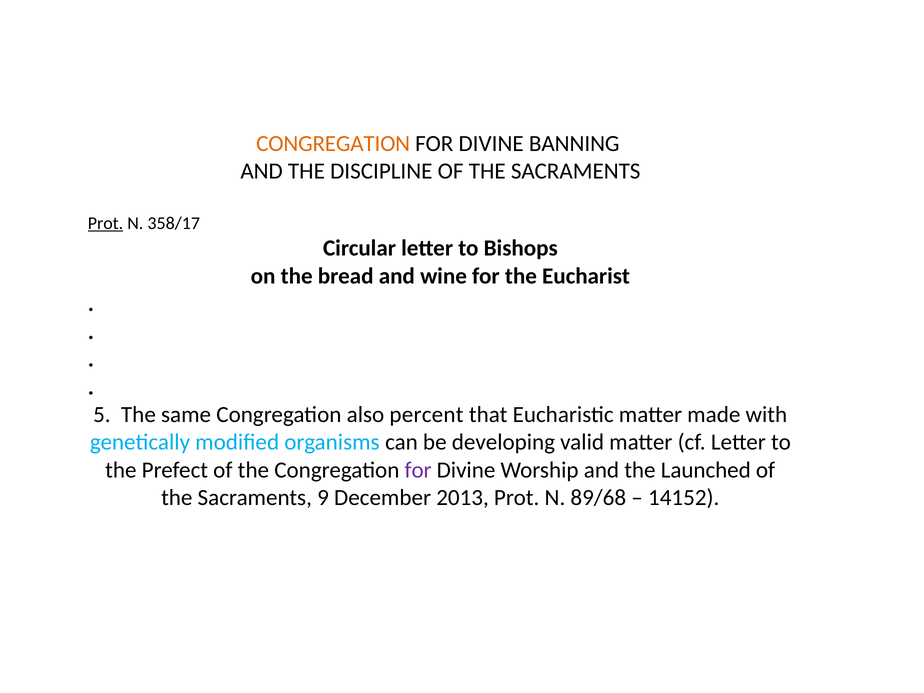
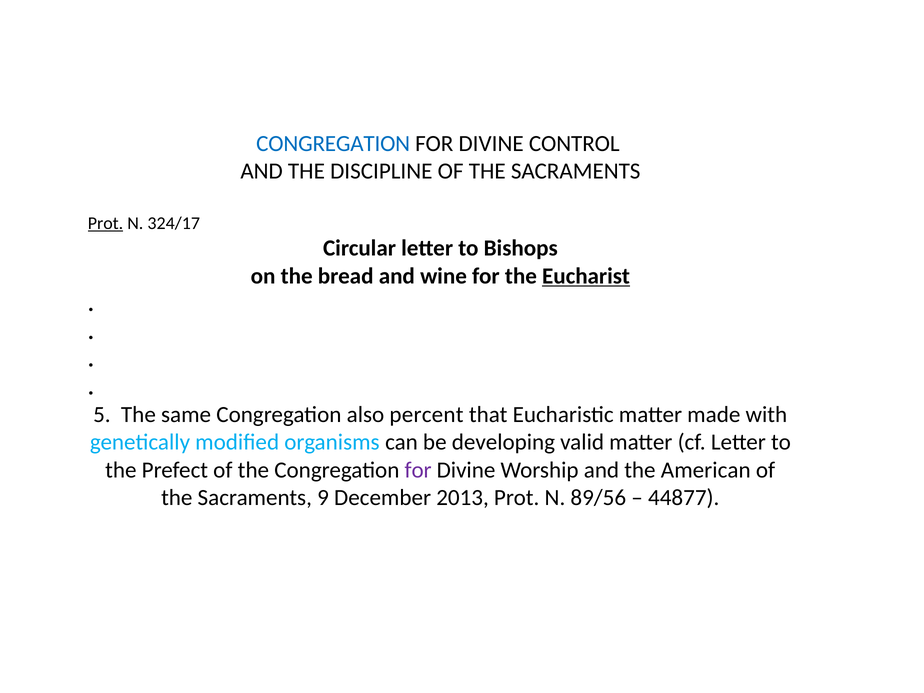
CONGREGATION colour: orange -> blue (333, 144)
BANNING: BANNING -> CONTROL (574, 144)
358/17: 358/17 -> 324/17 (174, 223)
Eucharist underline: none -> present (586, 276)
Launched: Launched -> American (706, 470)
89/68: 89/68 -> 89/56 (598, 498)
14152: 14152 -> 44877 (684, 498)
